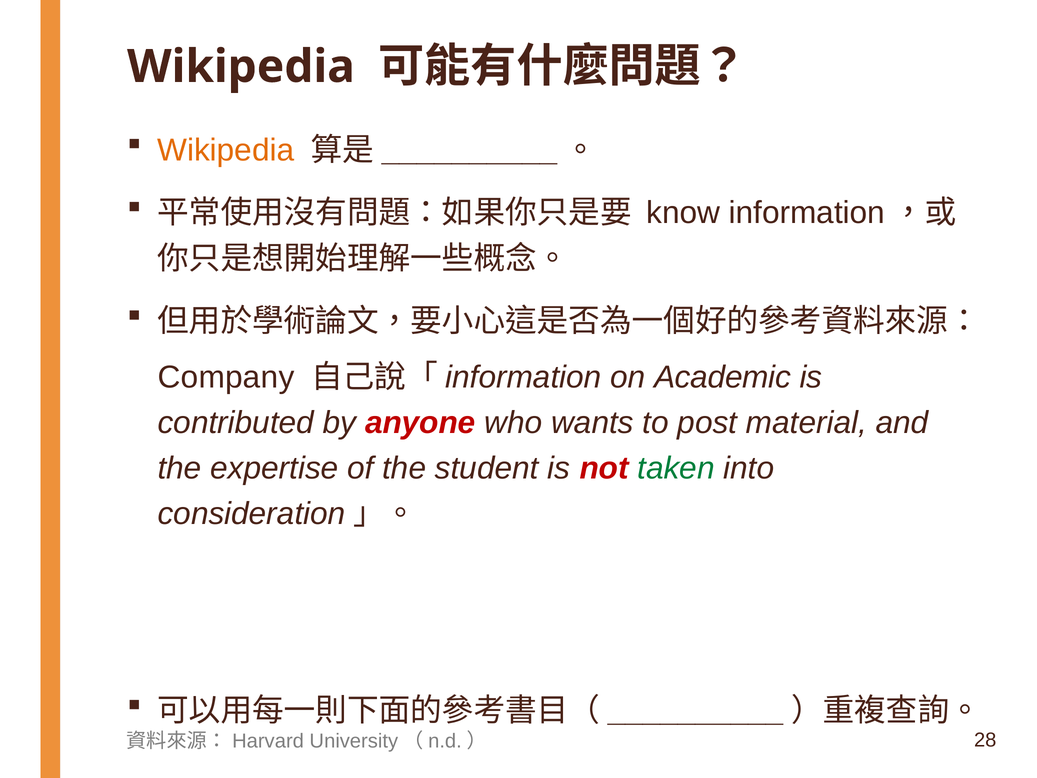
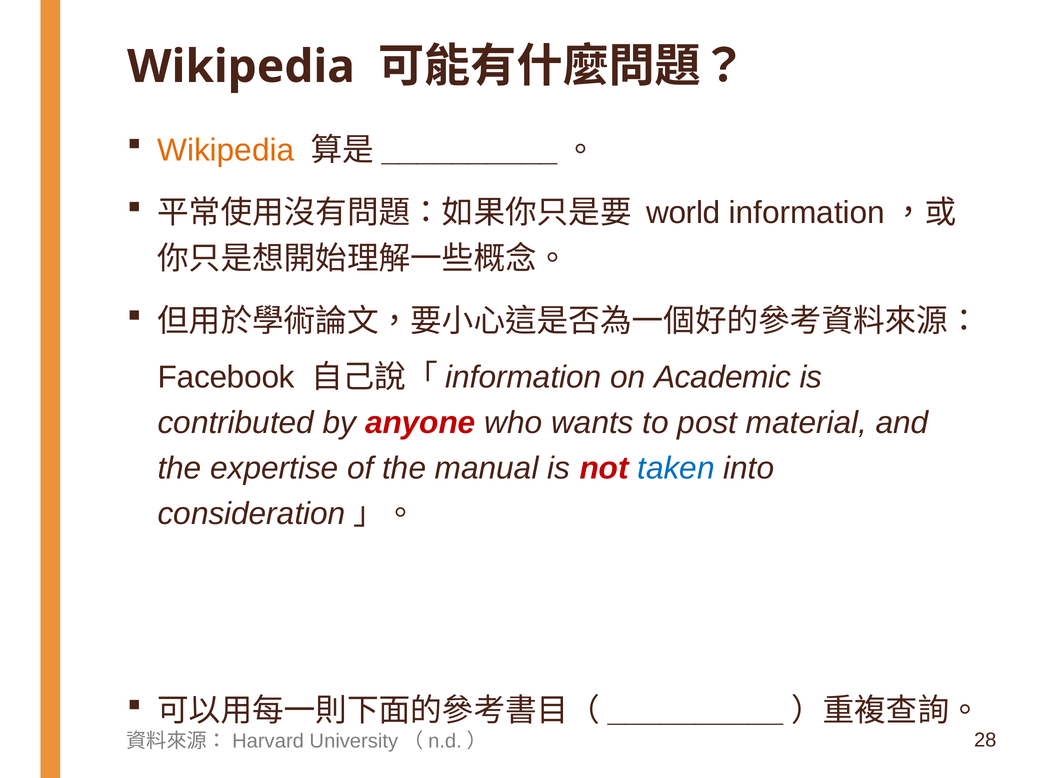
know: know -> world (683, 213)
Company: Company -> Facebook (226, 377)
student: student -> manual (487, 468)
taken colour: green -> blue (676, 468)
